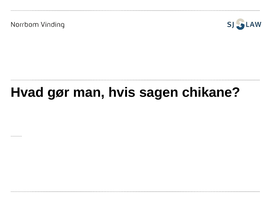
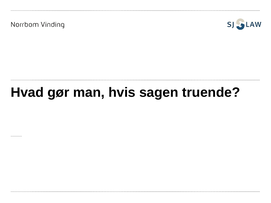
chikane: chikane -> truende (211, 93)
